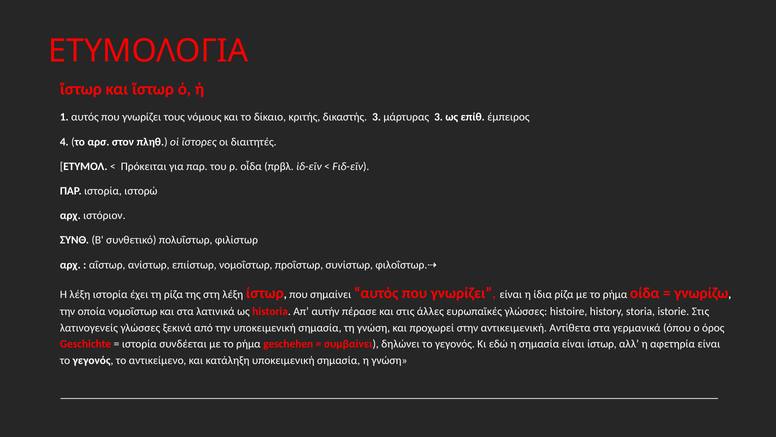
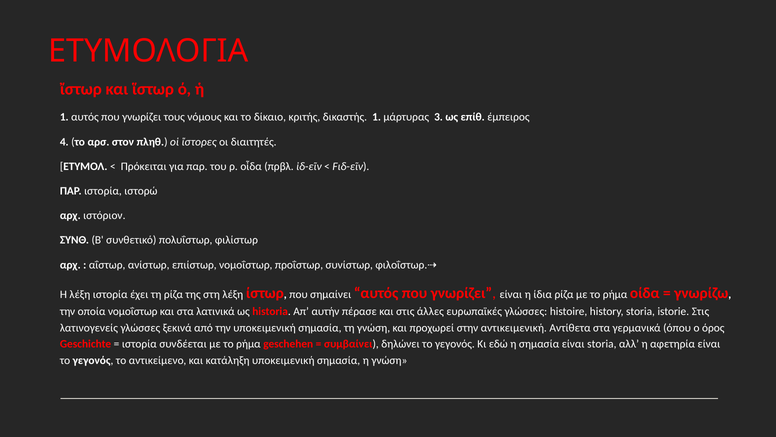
δικαστής 3: 3 -> 1 (377, 117)
είναι ίστωρ: ίστωρ -> storia (602, 344)
